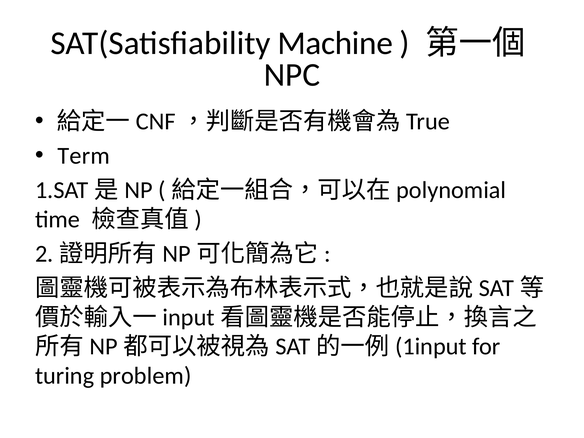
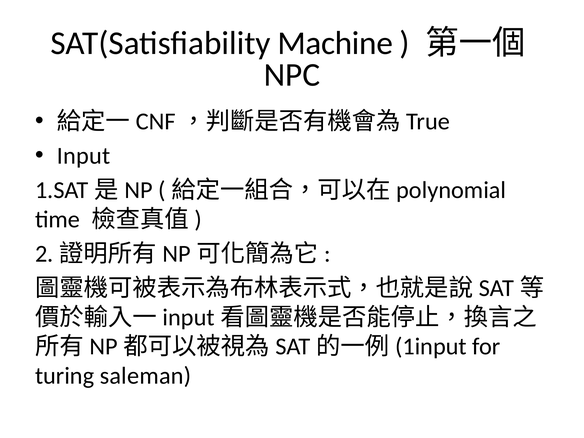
Term: Term -> Input (84, 156)
problem: problem -> saleman (145, 376)
